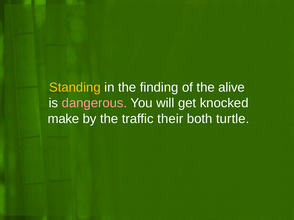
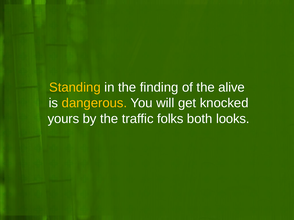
dangerous colour: pink -> yellow (94, 103)
make: make -> yours (63, 119)
their: their -> folks (170, 119)
turtle: turtle -> looks (233, 119)
